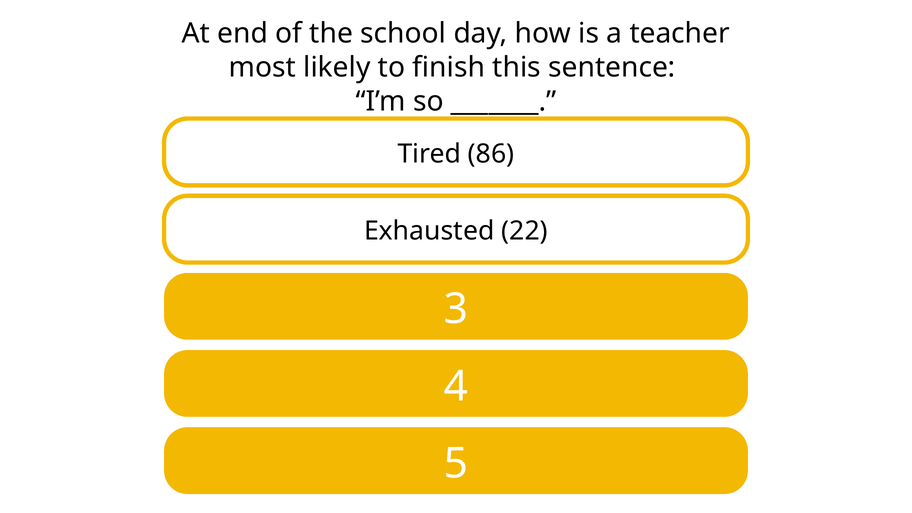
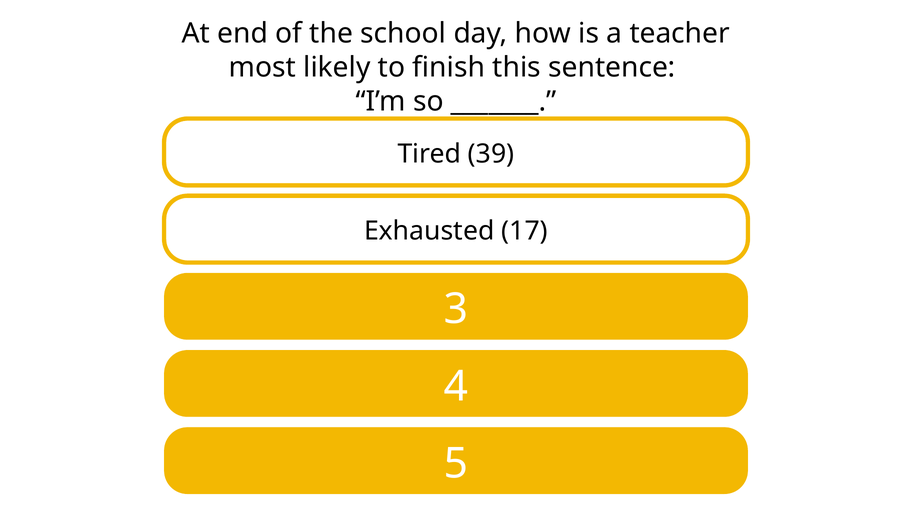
86: 86 -> 39 (491, 154)
22: 22 -> 17 (525, 231)
